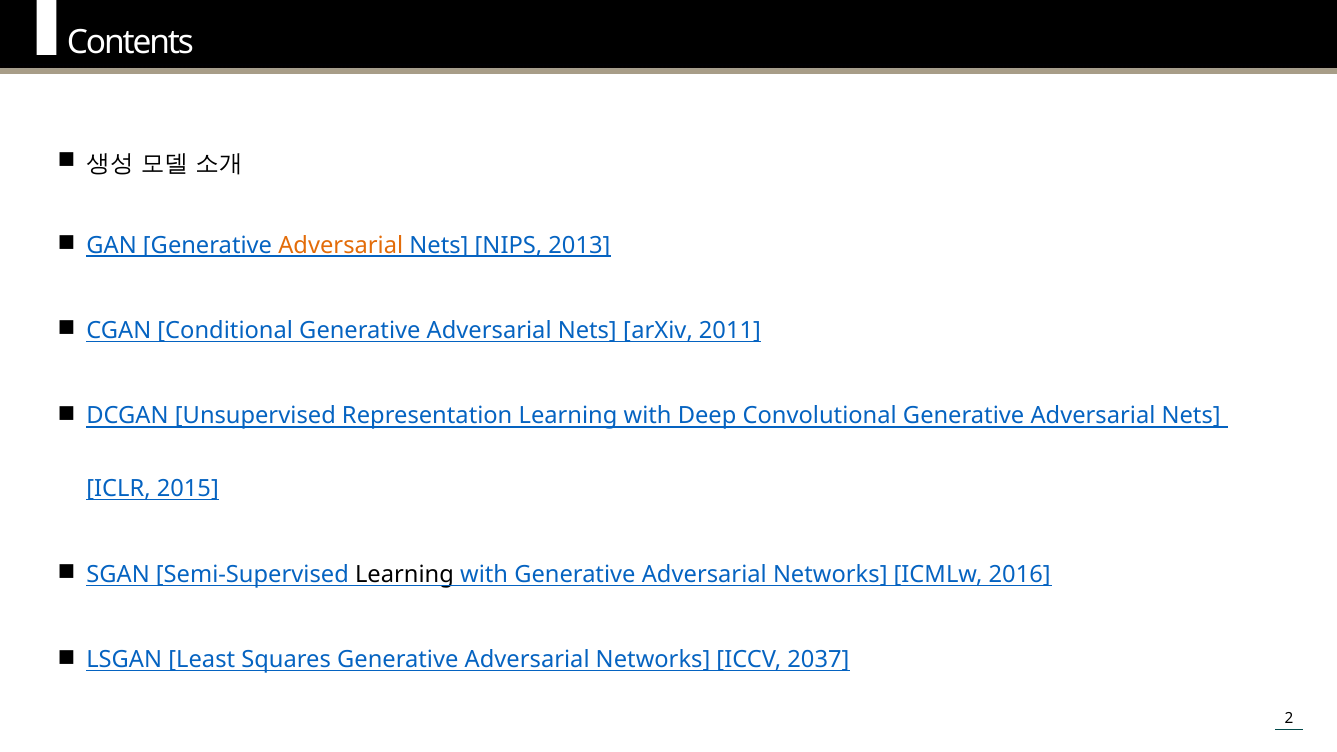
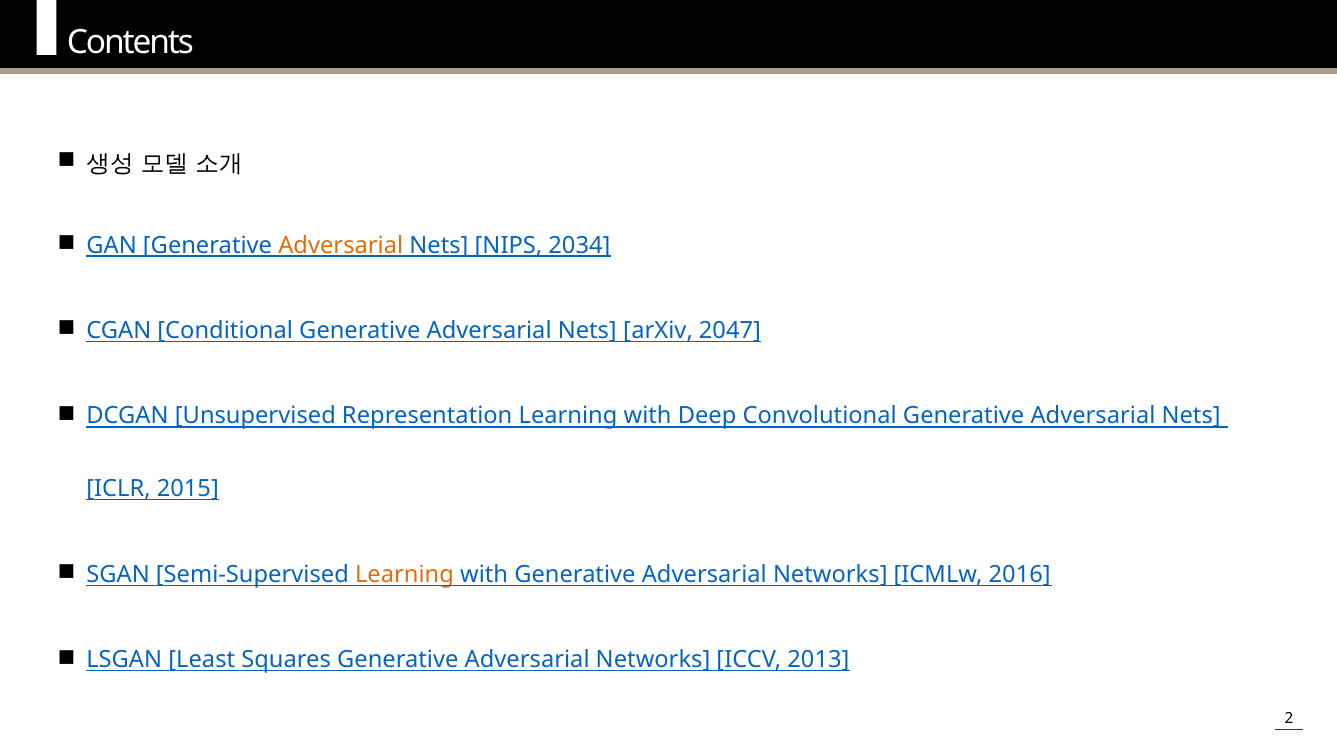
2013: 2013 -> 2034 (579, 245)
2011: 2011 -> 2047 (730, 331)
Learning colour: black -> orange (404, 575)
2037: 2037 -> 2013 (818, 660)
